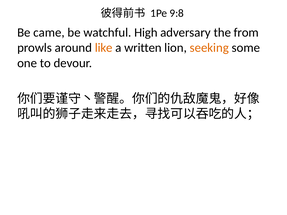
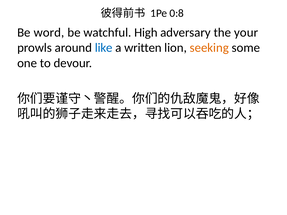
9:8: 9:8 -> 0:8 (177, 13)
came: came -> word (49, 32)
from: from -> your (246, 32)
like colour: orange -> blue (104, 48)
